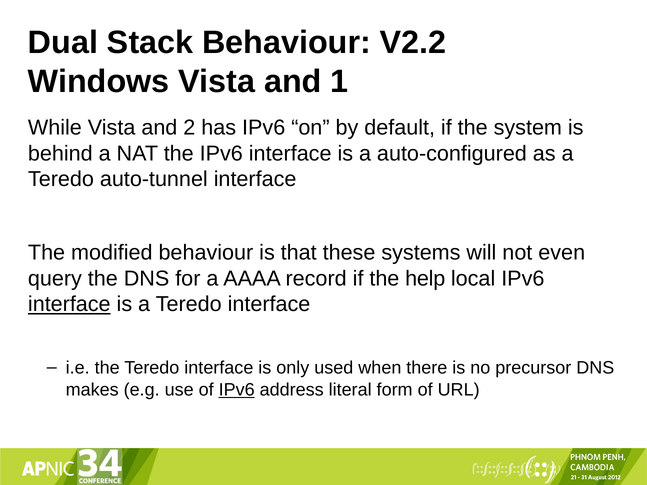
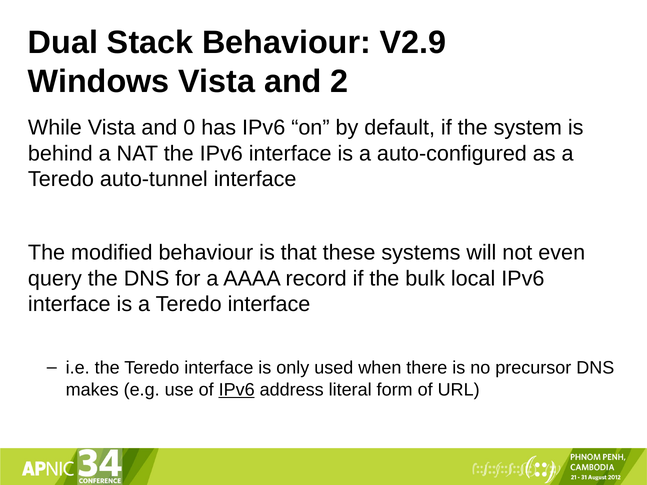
V2.2: V2.2 -> V2.9 (413, 43)
1: 1 -> 2 (339, 82)
2: 2 -> 0 (189, 128)
help: help -> bulk (425, 279)
interface underline: present -> none (69, 305)
